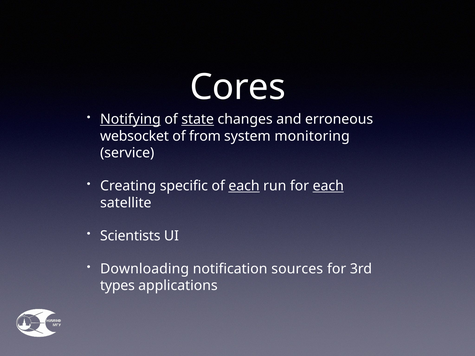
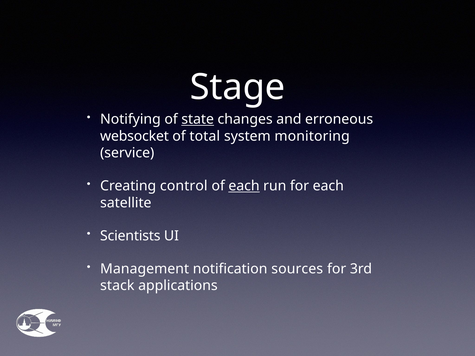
Cores: Cores -> Stage (238, 87)
Notifying underline: present -> none (130, 119)
from: from -> total (205, 136)
specific: specific -> control (184, 186)
each underline: present -> none (328, 186)
Downloading: Downloading -> Management (145, 269)
types: types -> stack (117, 286)
